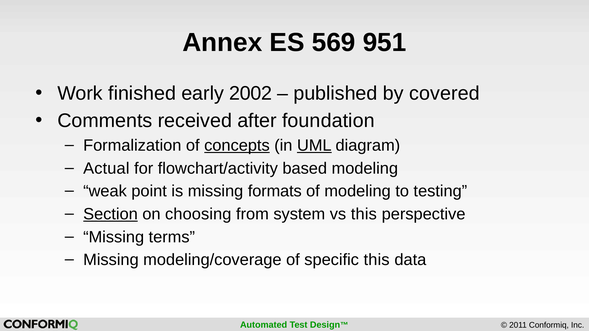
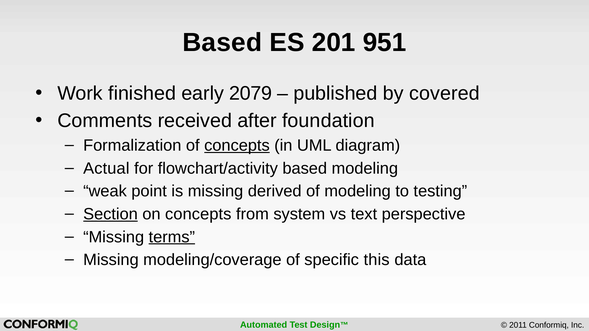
Annex: Annex -> Based (222, 43)
569: 569 -> 201 (334, 43)
2002: 2002 -> 2079 (251, 93)
UML underline: present -> none (314, 146)
formats: formats -> derived (275, 191)
on choosing: choosing -> concepts (198, 214)
vs this: this -> text (364, 214)
terms underline: none -> present (172, 237)
